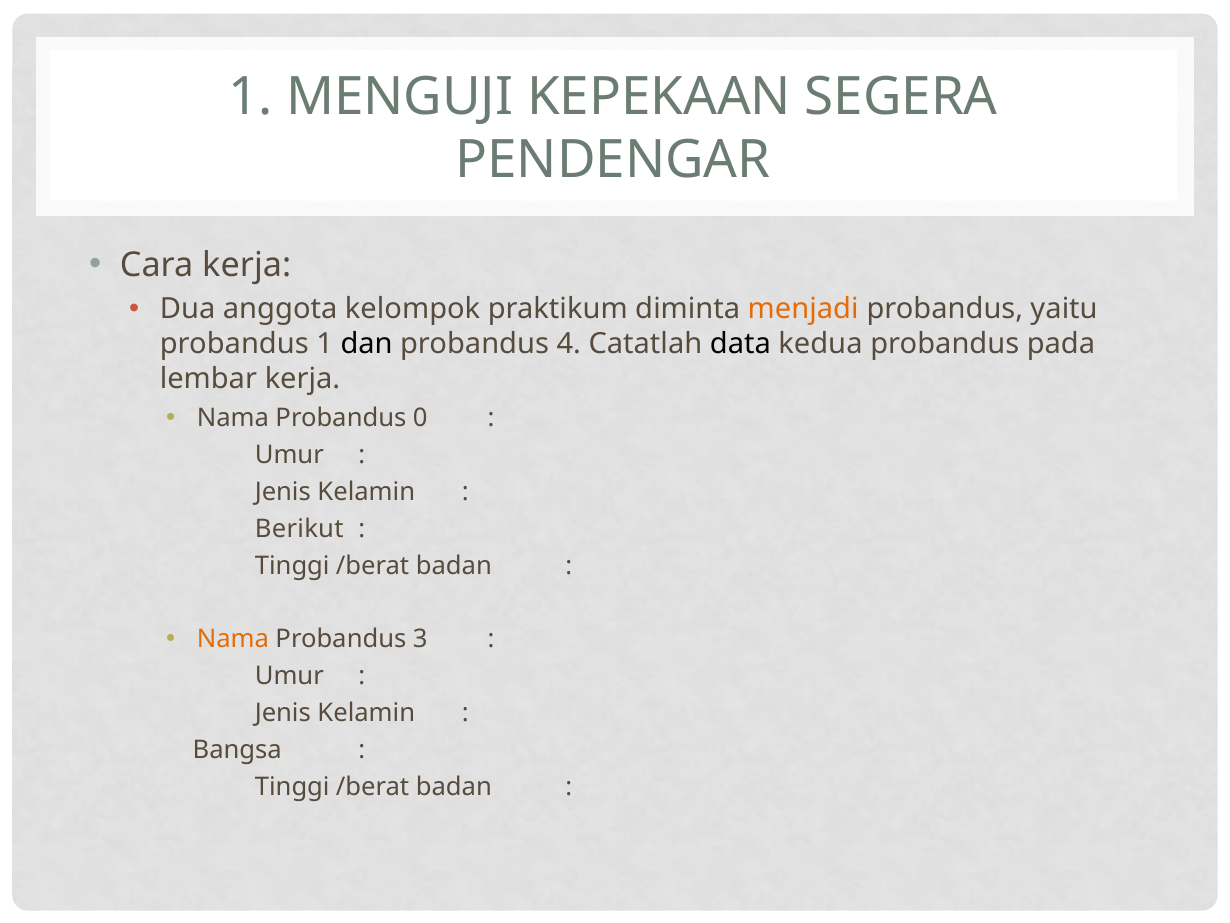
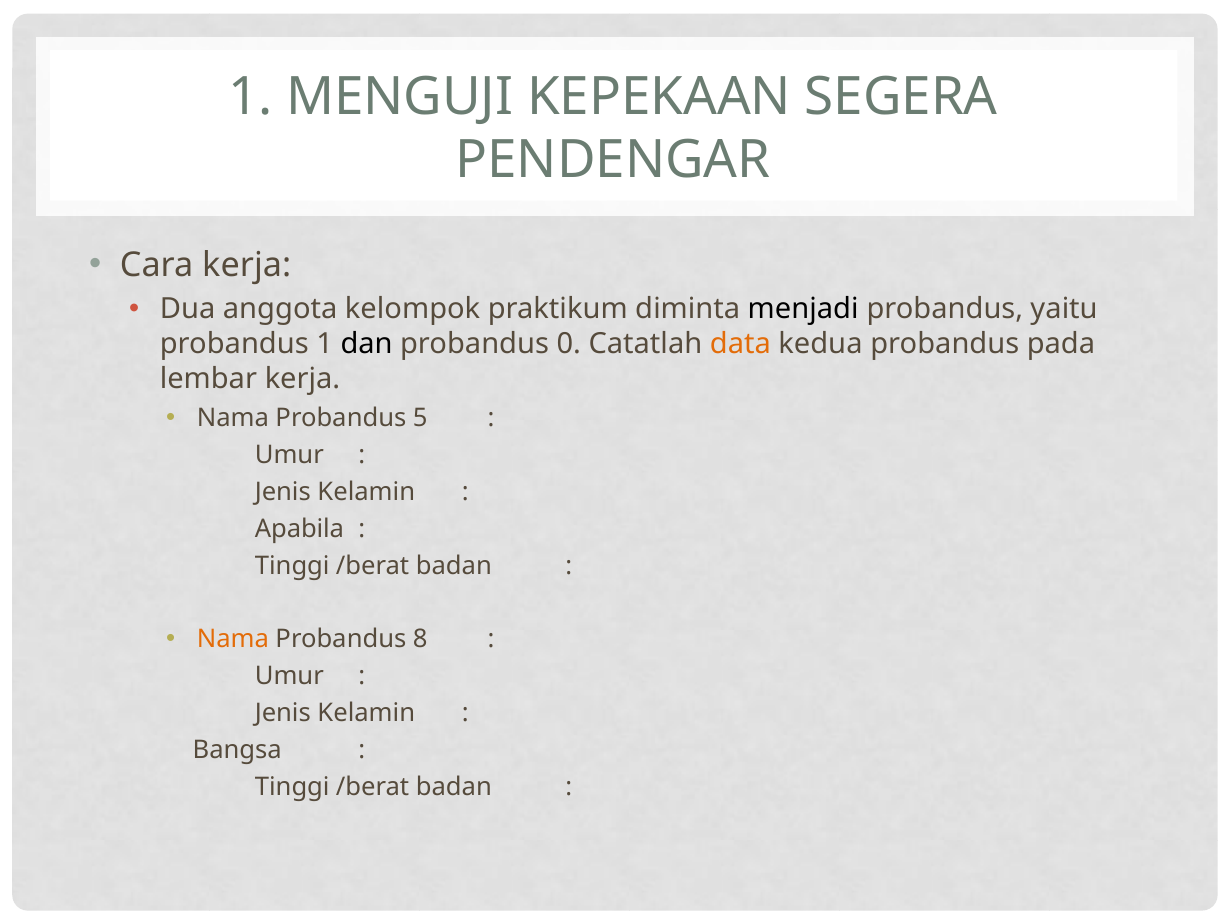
menjadi colour: orange -> black (803, 309)
4: 4 -> 0 (569, 344)
data colour: black -> orange (740, 344)
0: 0 -> 5 (420, 418)
Berikut: Berikut -> Apabila (299, 528)
3: 3 -> 8 (420, 639)
